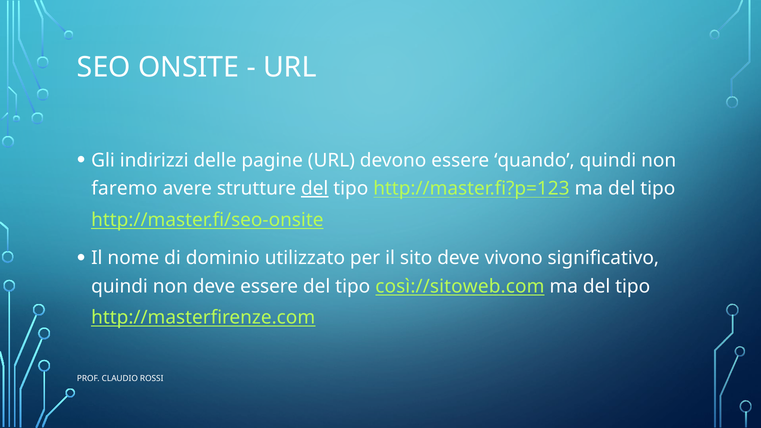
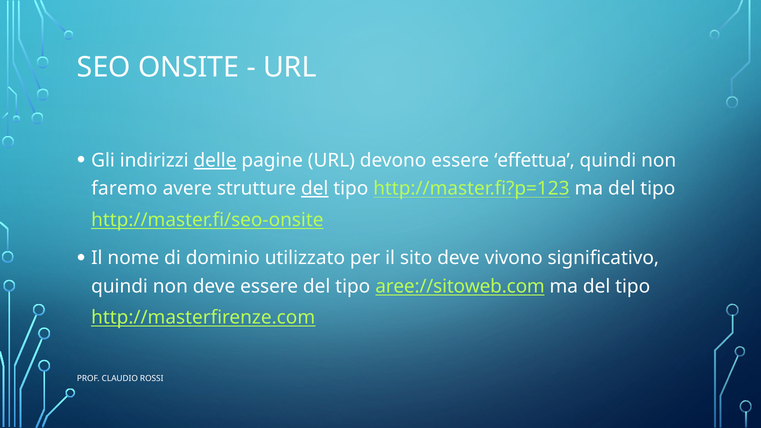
delle underline: none -> present (215, 161)
quando: quando -> effettua (534, 161)
così://sitoweb.com: così://sitoweb.com -> aree://sitoweb.com (460, 286)
